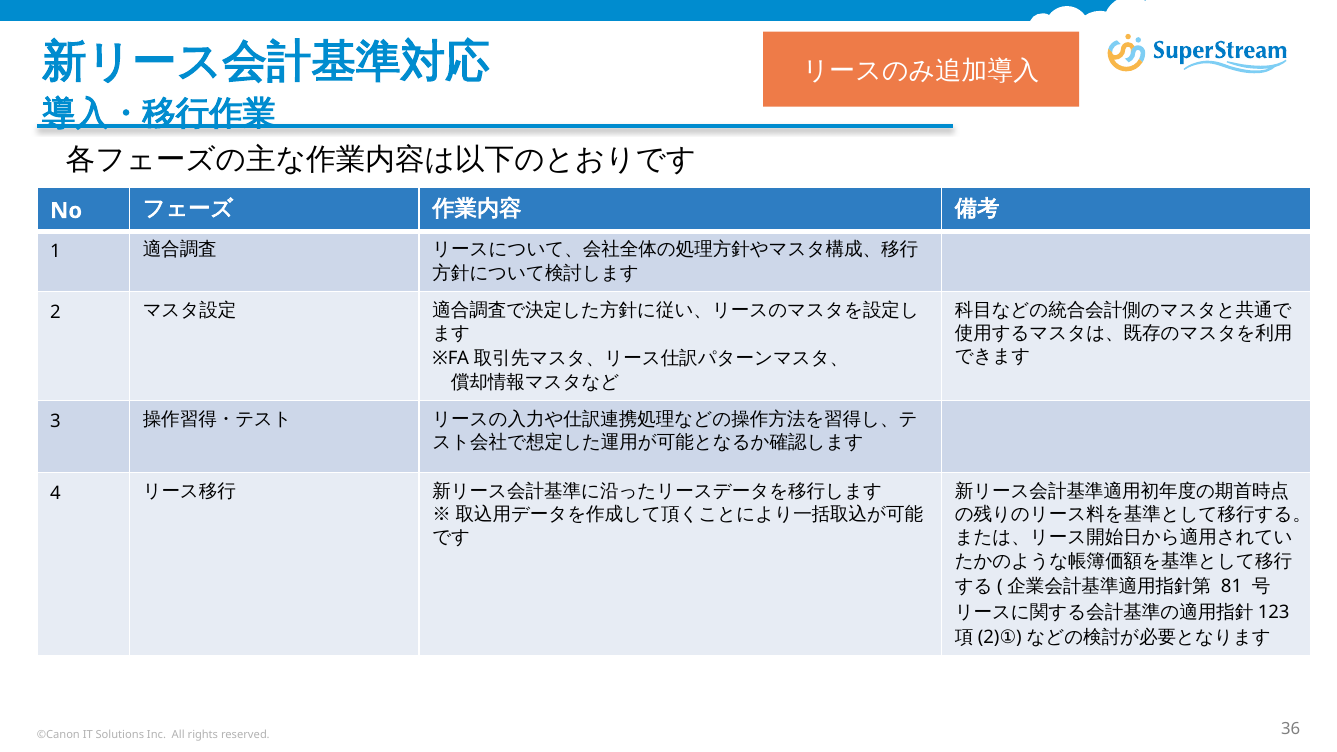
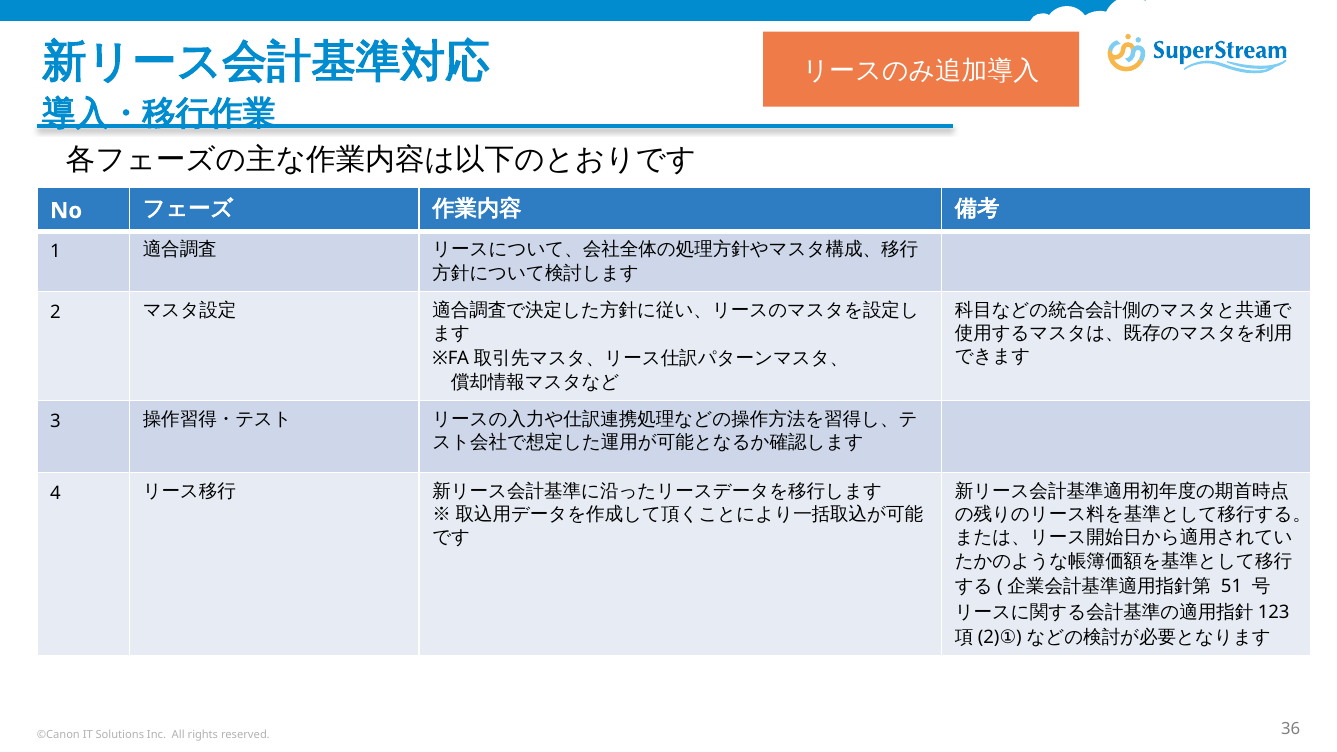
81: 81 -> 51 (1232, 587)
